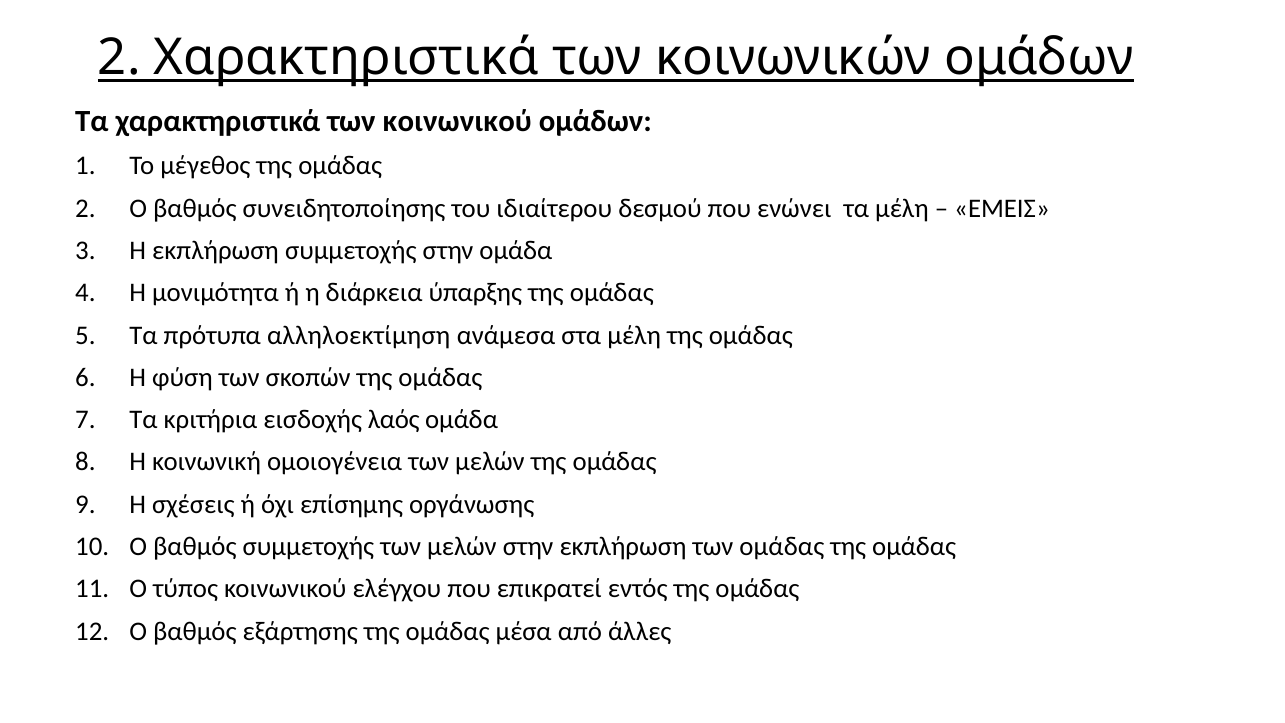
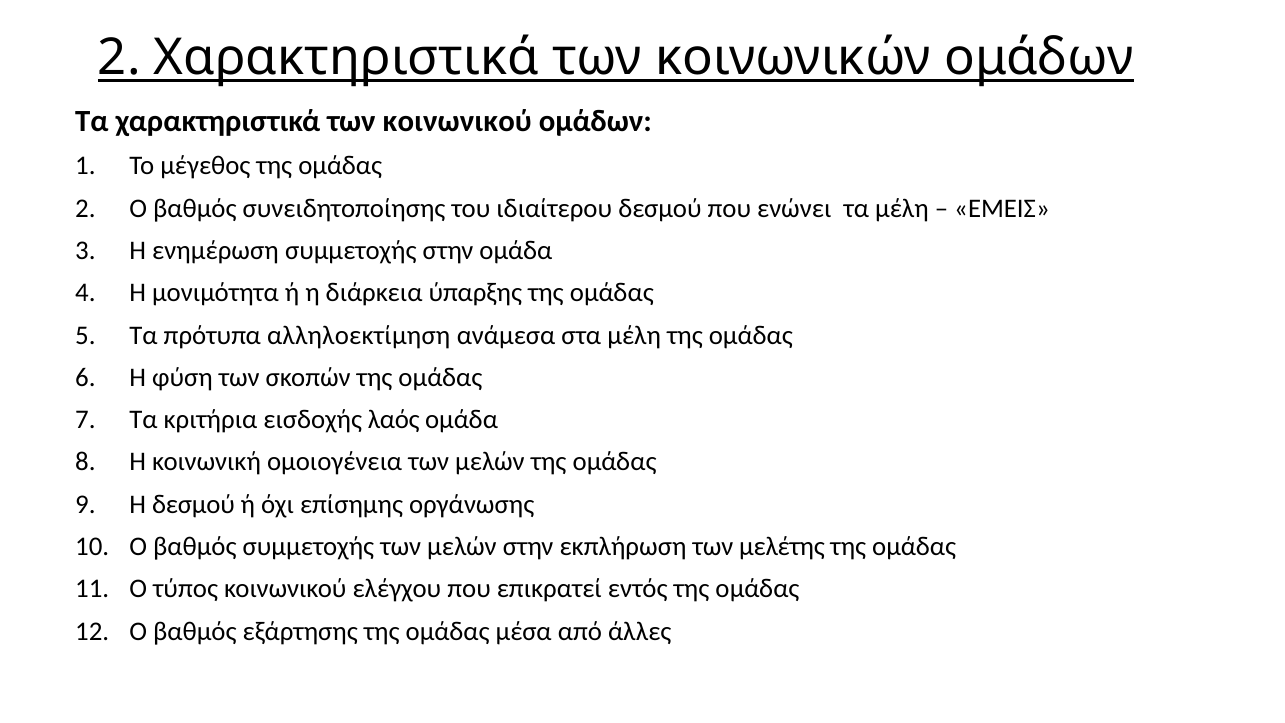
Η εκπλήρωση: εκπλήρωση -> ενημέρωση (215, 250)
Η σχέσεις: σχέσεις -> δεσμού (193, 504)
των ομάδας: ομάδας -> μελέτης (782, 547)
